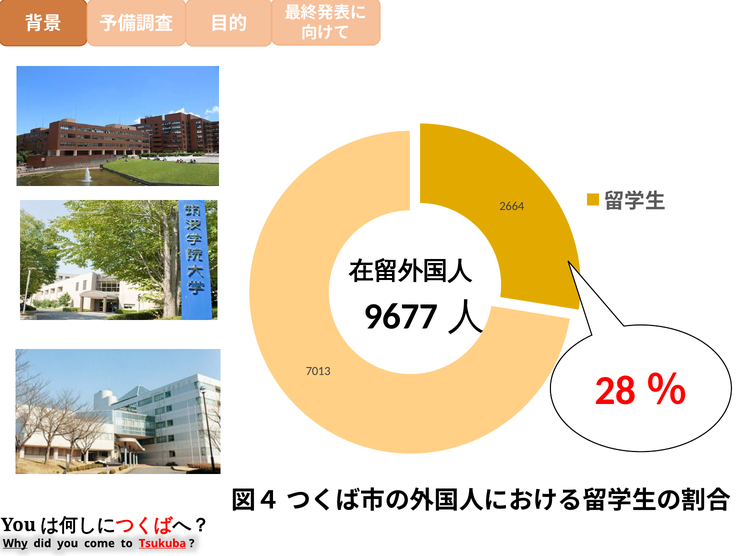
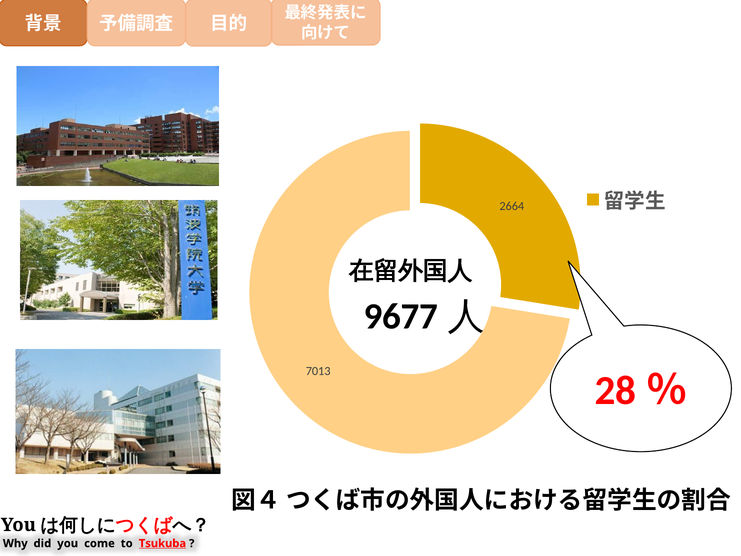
Why underline: present -> none (15, 543)
